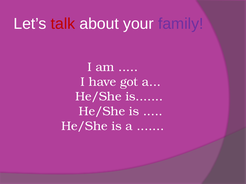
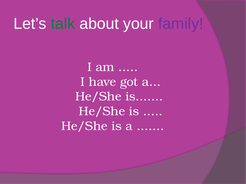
talk colour: red -> green (63, 24)
